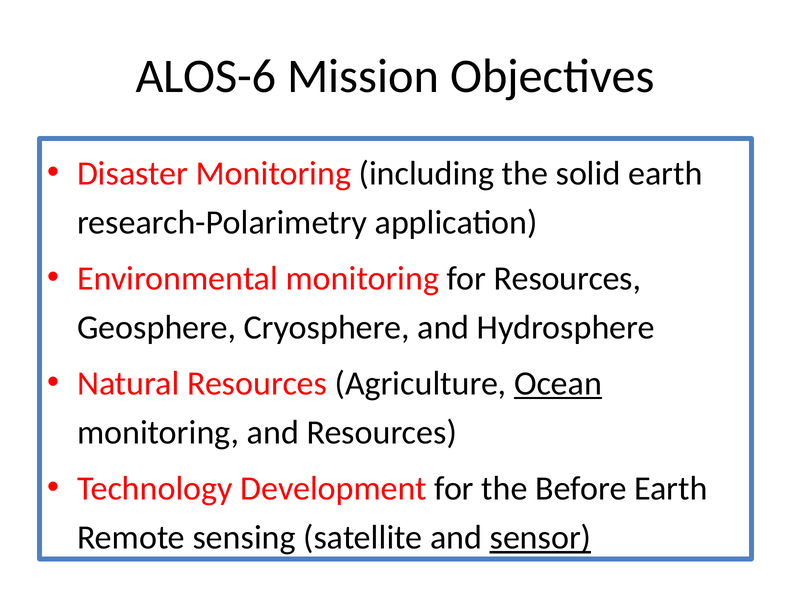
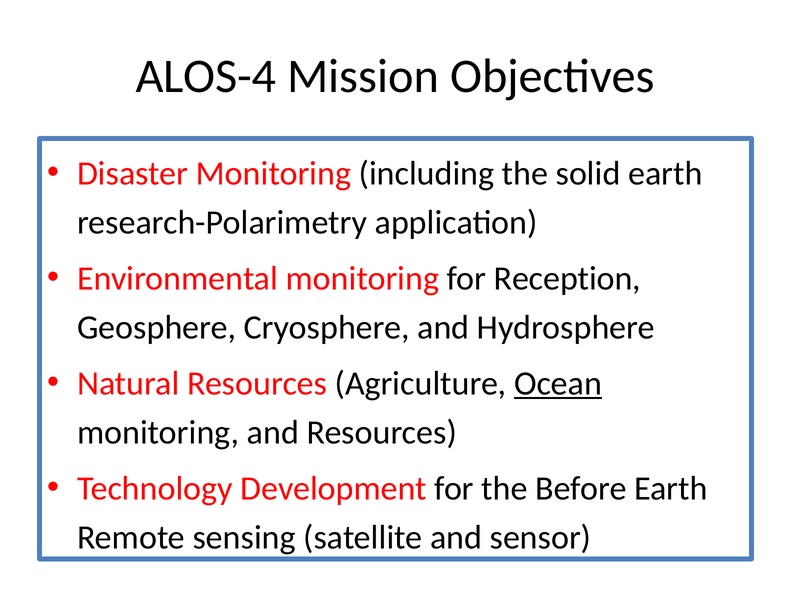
ALOS-6: ALOS-6 -> ALOS-4 (206, 77)
for Resources: Resources -> Reception (567, 278)
sensor underline: present -> none (540, 538)
